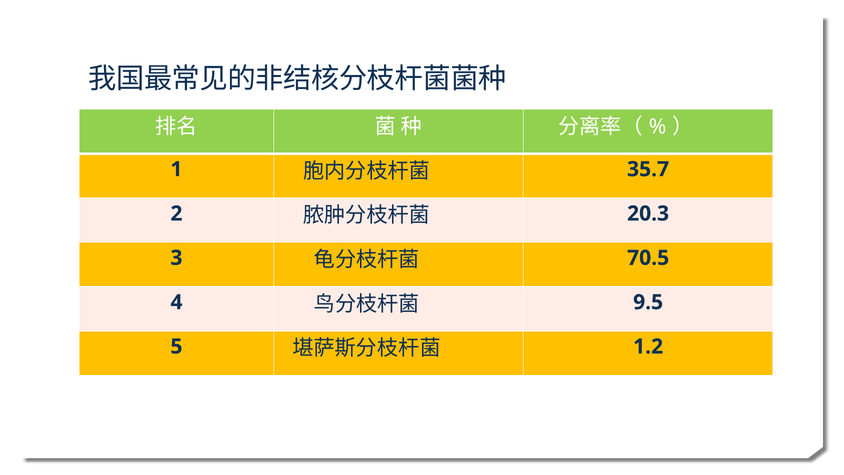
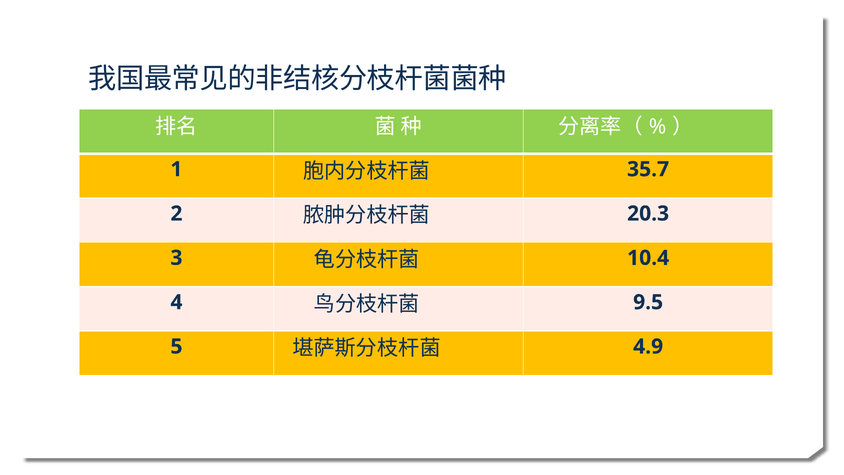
70.5: 70.5 -> 10.4 (648, 258)
1.2: 1.2 -> 4.9 (648, 346)
